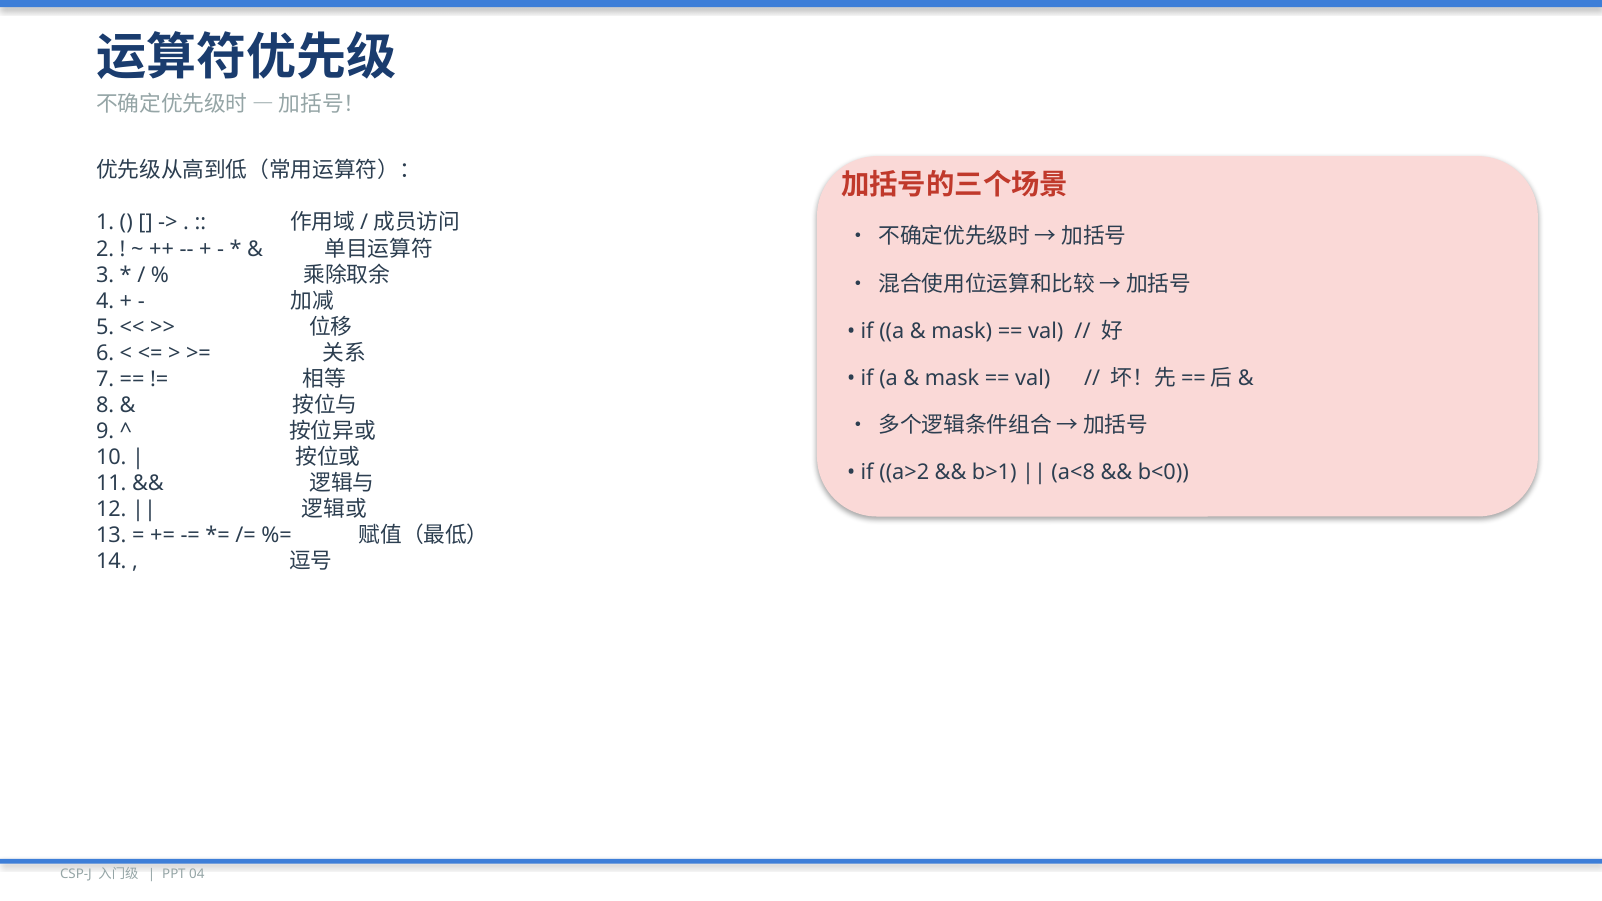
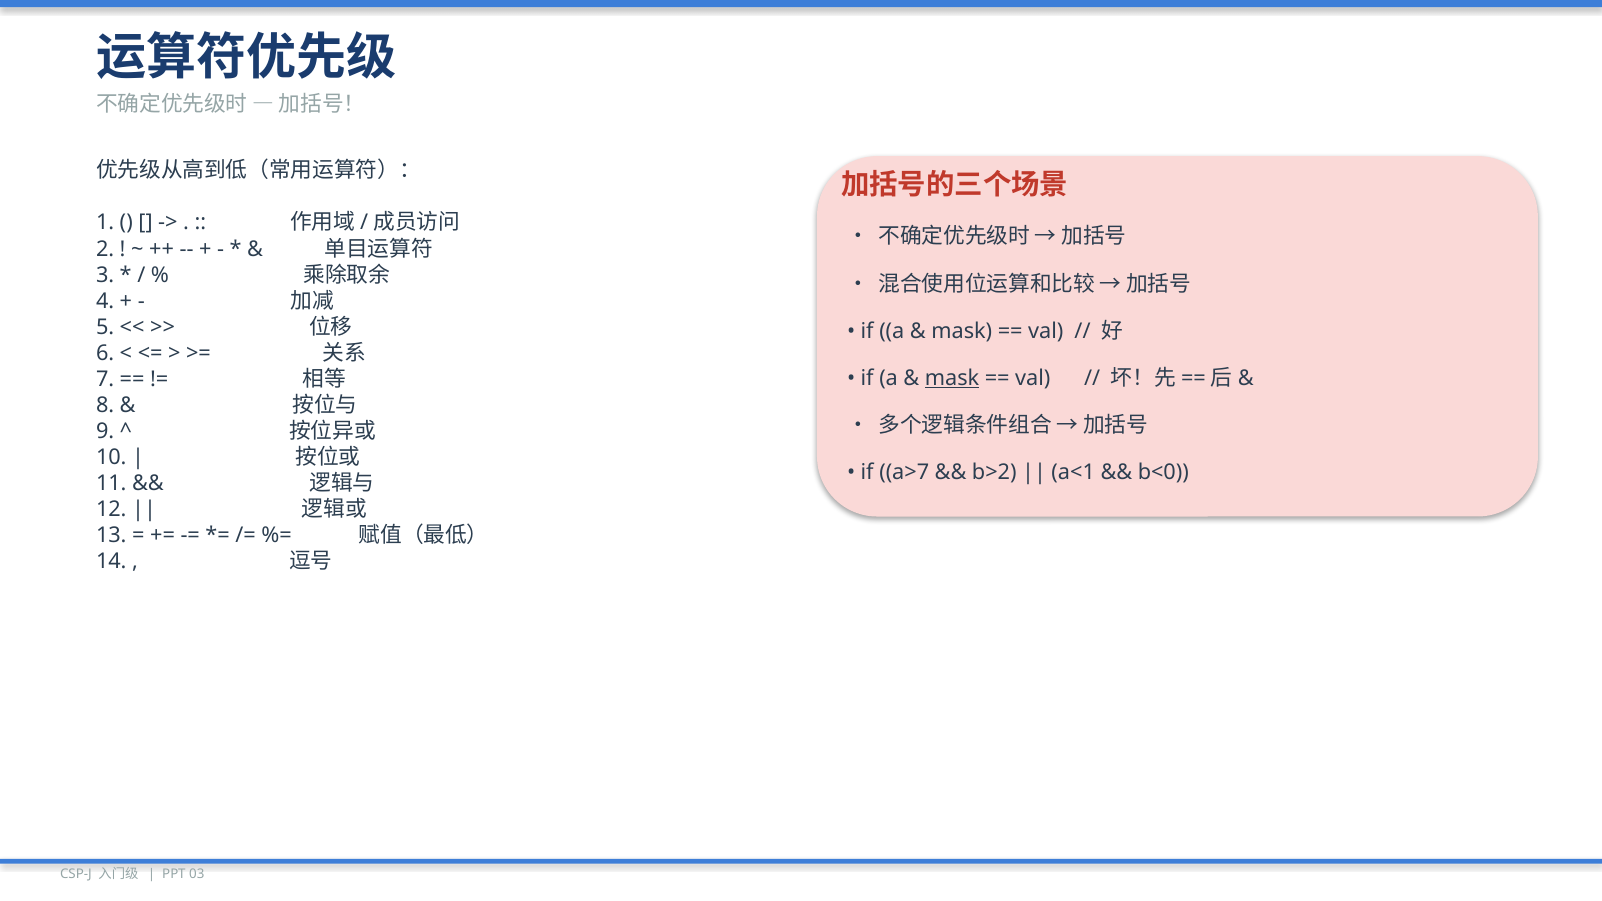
mask underline: none -> present (952, 378)
a>2: a>2 -> a>7 (904, 472)
b>1: b>1 -> b>2 (994, 472)
a<8: a<8 -> a<1 (1073, 472)
04: 04 -> 03 (197, 874)
